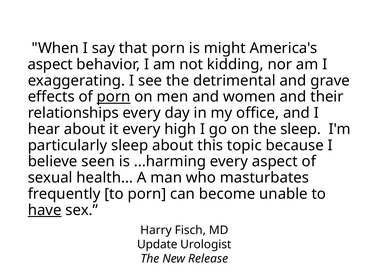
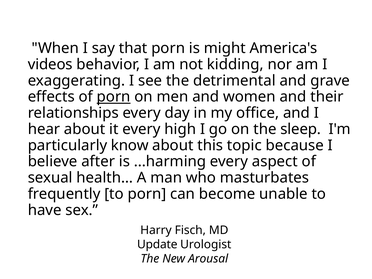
aspect: aspect -> videos (50, 64)
particularly sleep: sleep -> know (130, 145)
seen: seen -> after (98, 162)
have underline: present -> none (45, 210)
Release: Release -> Arousal (208, 259)
